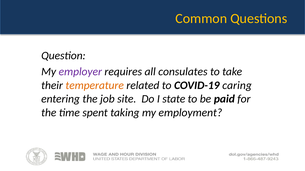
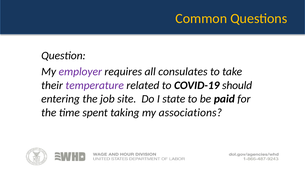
temperature colour: orange -> purple (95, 86)
caring: caring -> should (237, 86)
employment: employment -> associations (190, 113)
